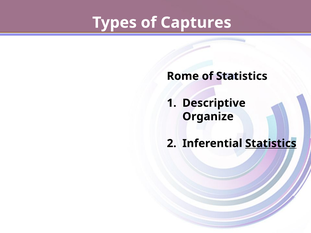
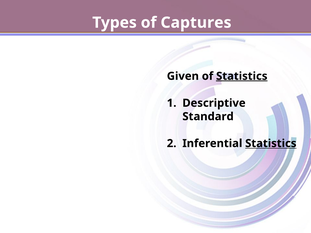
Rome: Rome -> Given (183, 76)
Statistics underline: none -> present (242, 76)
Organize: Organize -> Standard (208, 117)
